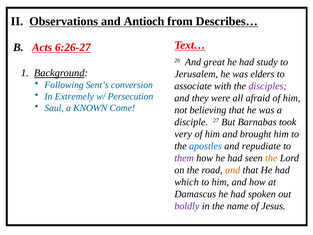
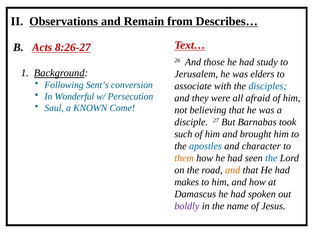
Antioch: Antioch -> Remain (144, 21)
6:26-27: 6:26-27 -> 8:26-27 (73, 47)
great: great -> those (214, 62)
disciples colour: purple -> blue (268, 86)
Extremely: Extremely -> Wonderful (74, 96)
very: very -> such (183, 134)
repudiate: repudiate -> character (261, 146)
them colour: purple -> orange (184, 158)
the colour: orange -> blue (271, 158)
which: which -> makes (187, 182)
